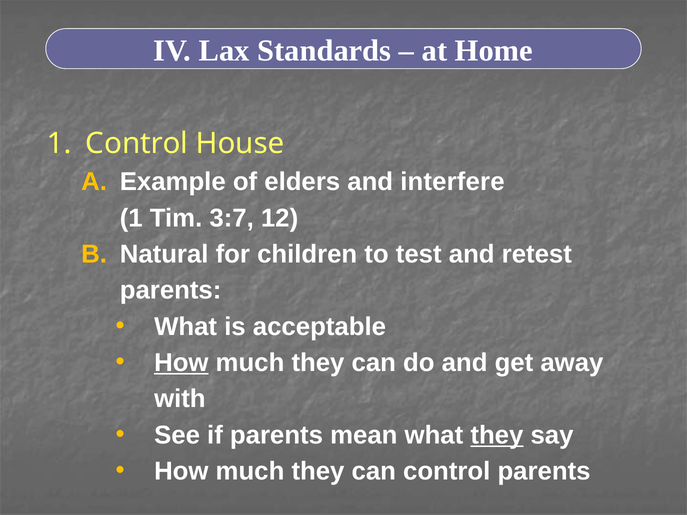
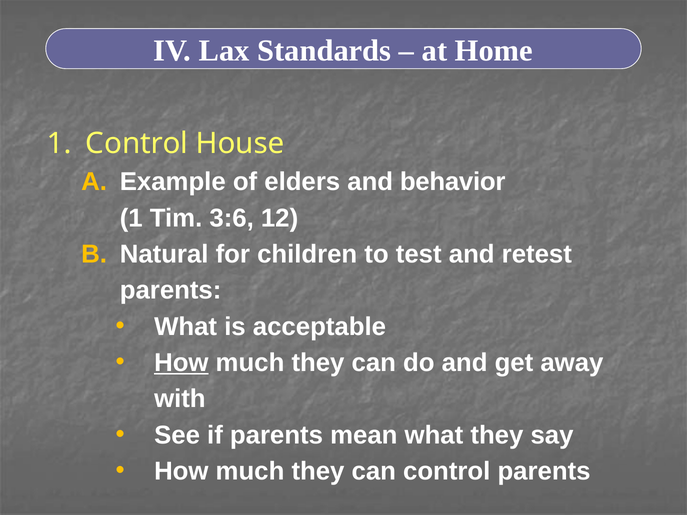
interfere: interfere -> behavior (453, 182)
3:7: 3:7 -> 3:6 (232, 218)
they underline: present -> none (497, 435)
